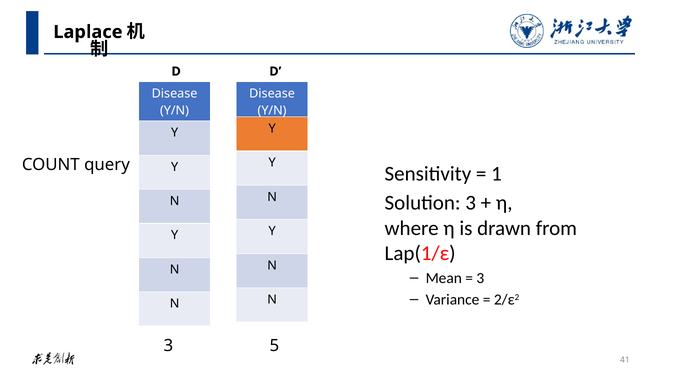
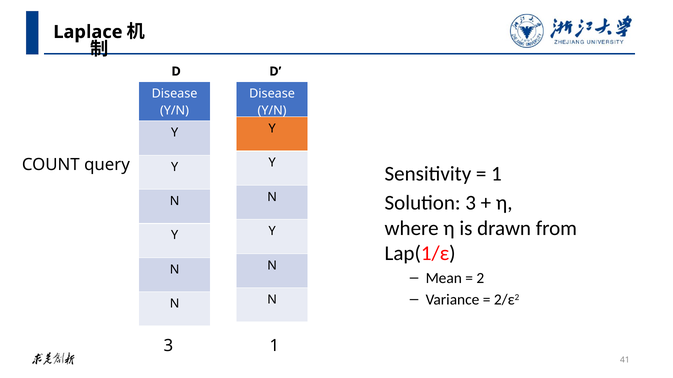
3: 3 -> 2 (480, 278)
3 5: 5 -> 1 (274, 346)
